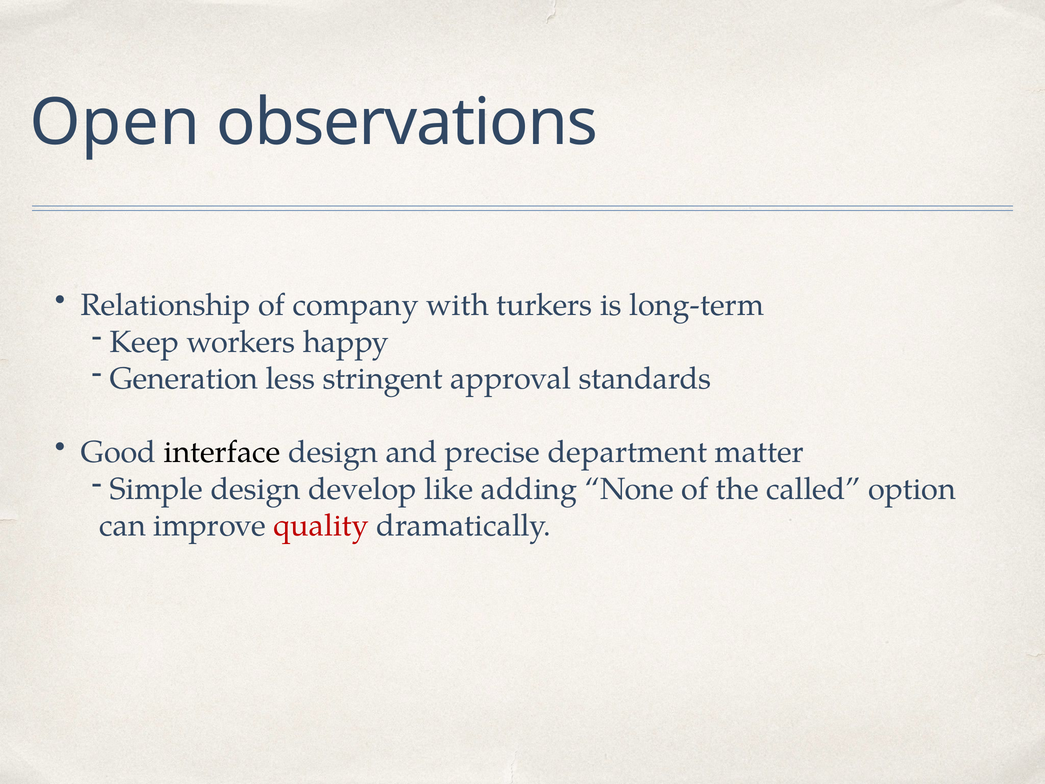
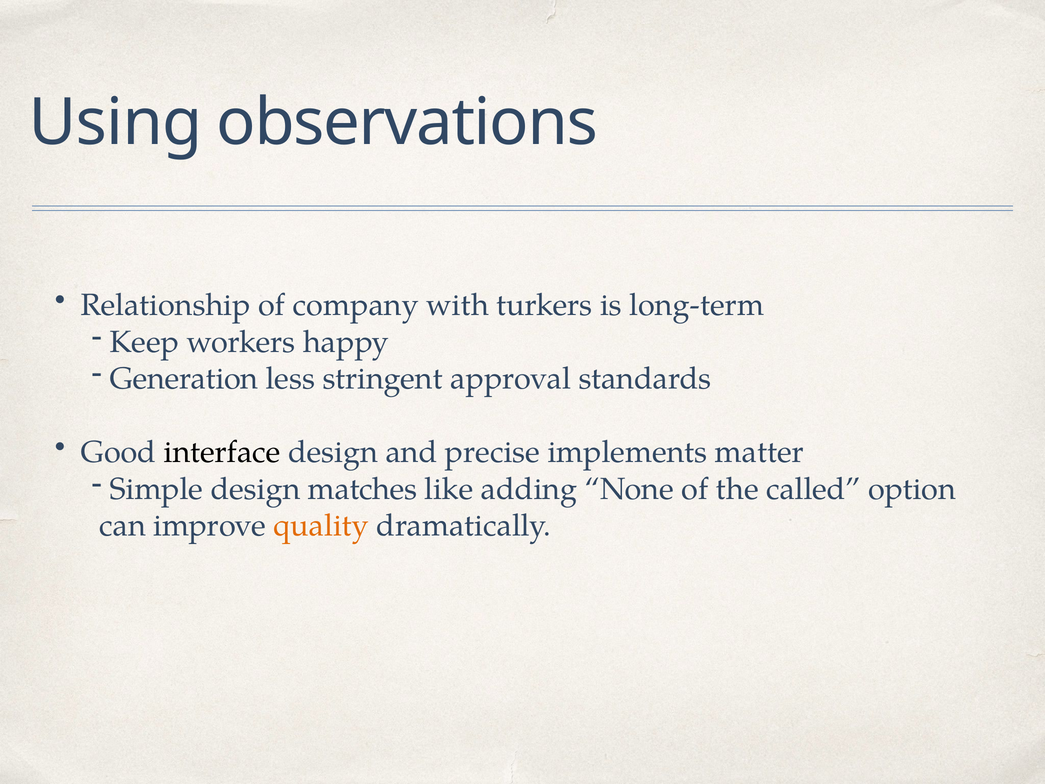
Open: Open -> Using (116, 122)
department: department -> implements (627, 452)
develop: develop -> matches (363, 489)
quality colour: red -> orange (321, 526)
